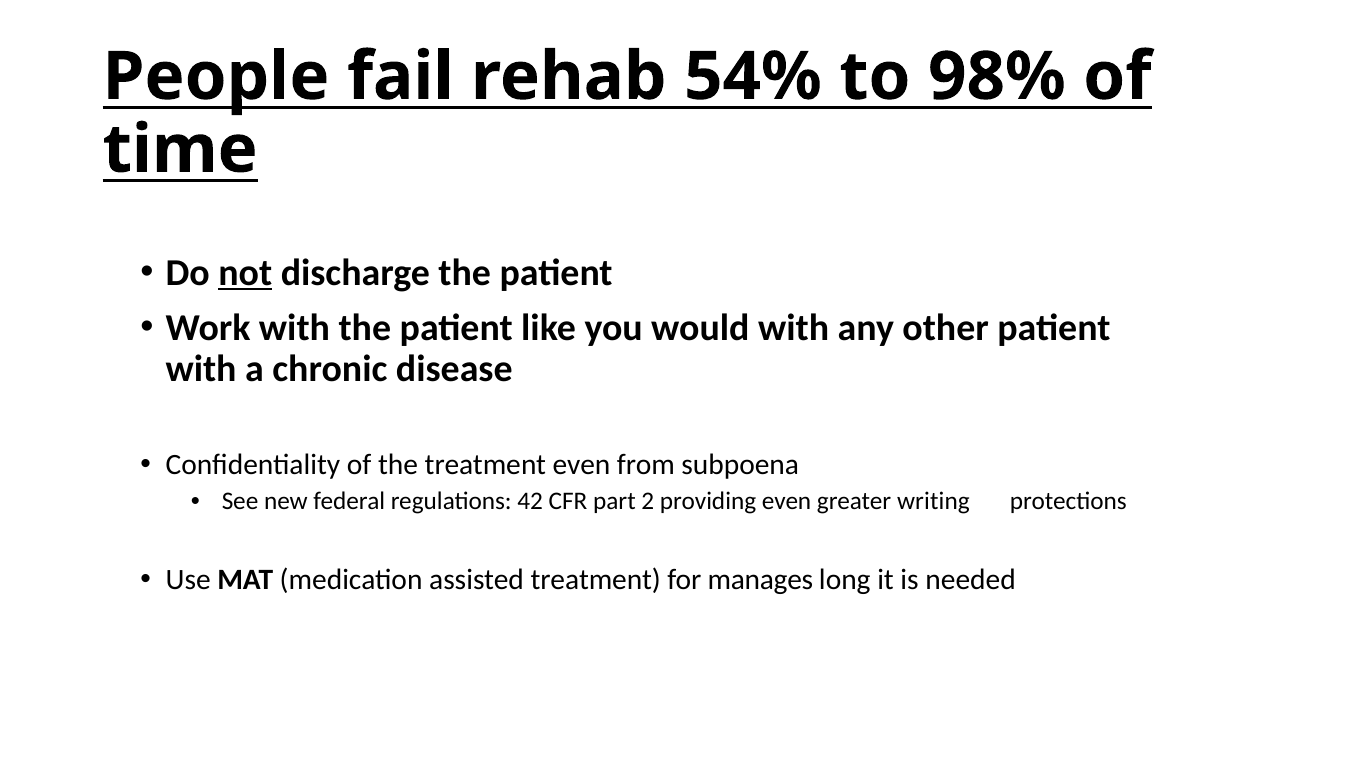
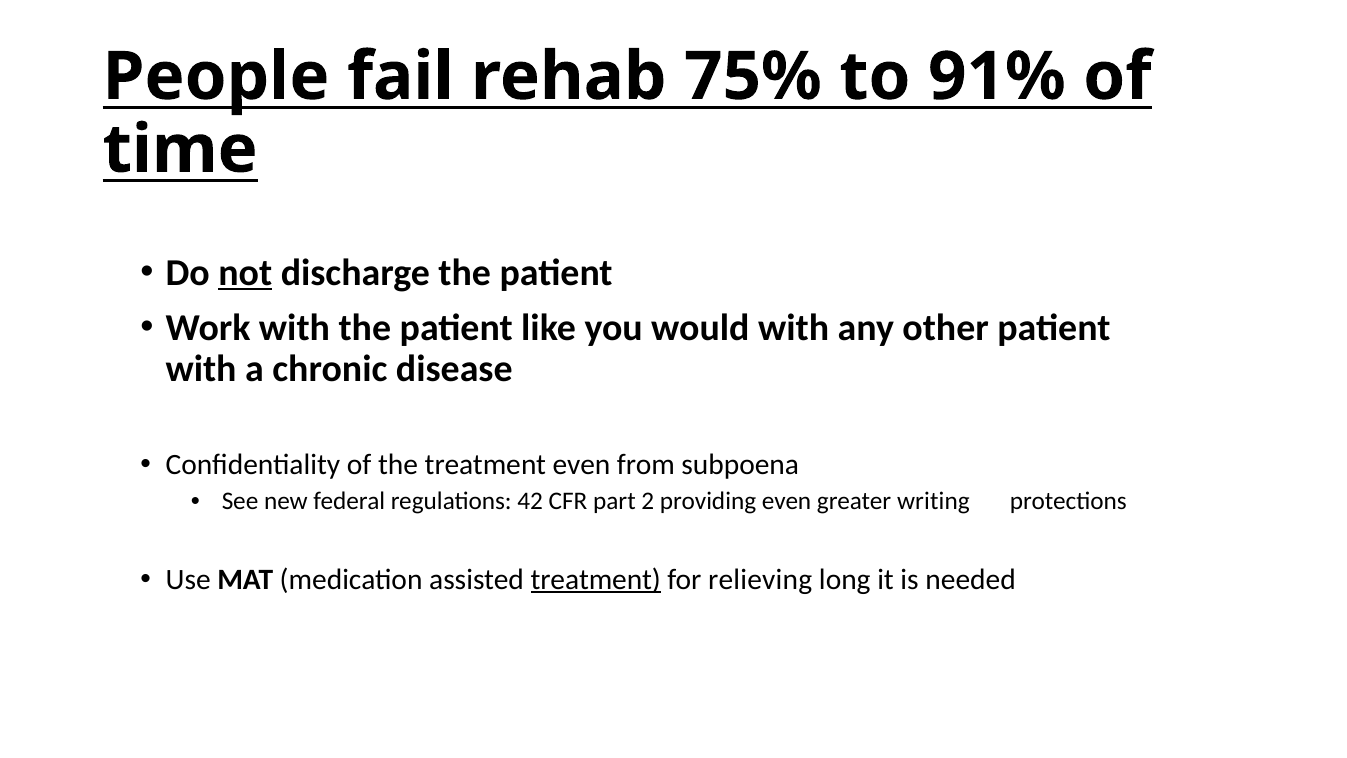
54%: 54% -> 75% (753, 77)
98%: 98% -> 91% (997, 77)
treatment underline: none -> present (596, 579)
manages: manages -> relieving (760, 579)
